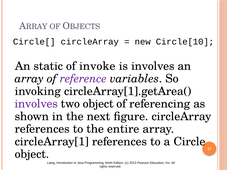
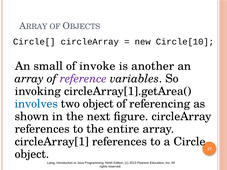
static: static -> small (48, 66)
is involves: involves -> another (153, 66)
involves colour: purple -> blue (36, 104)
